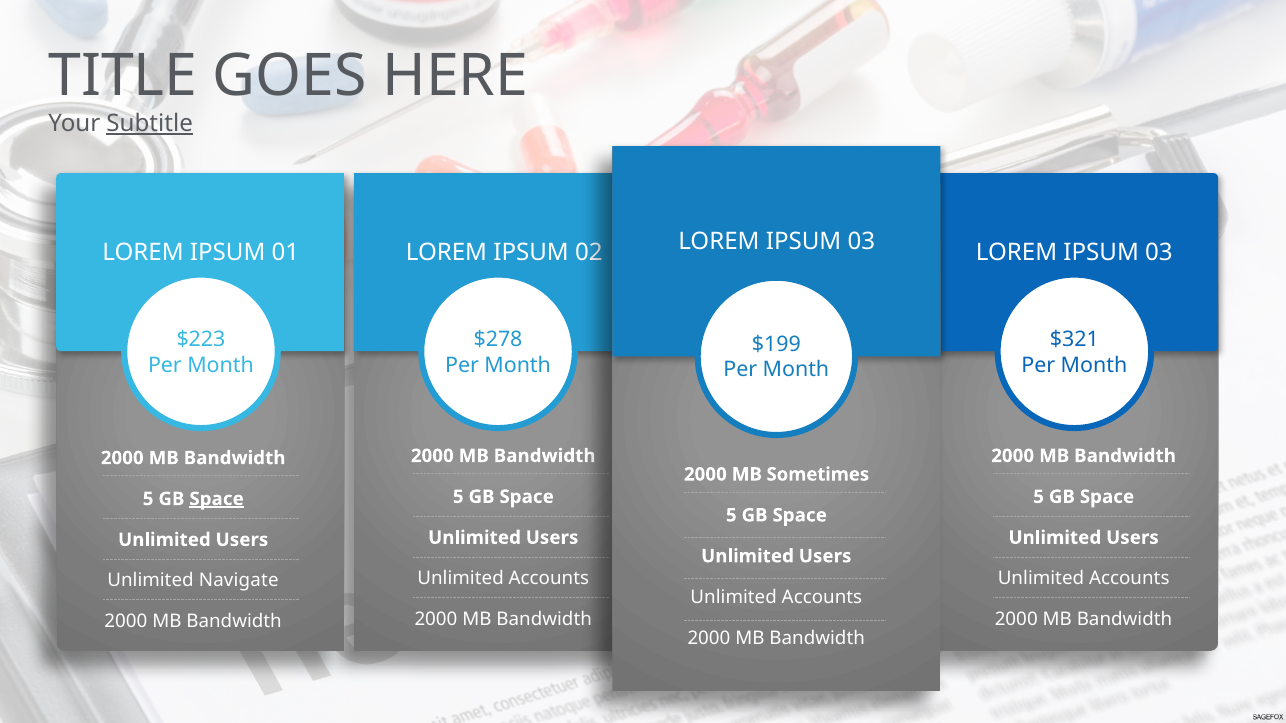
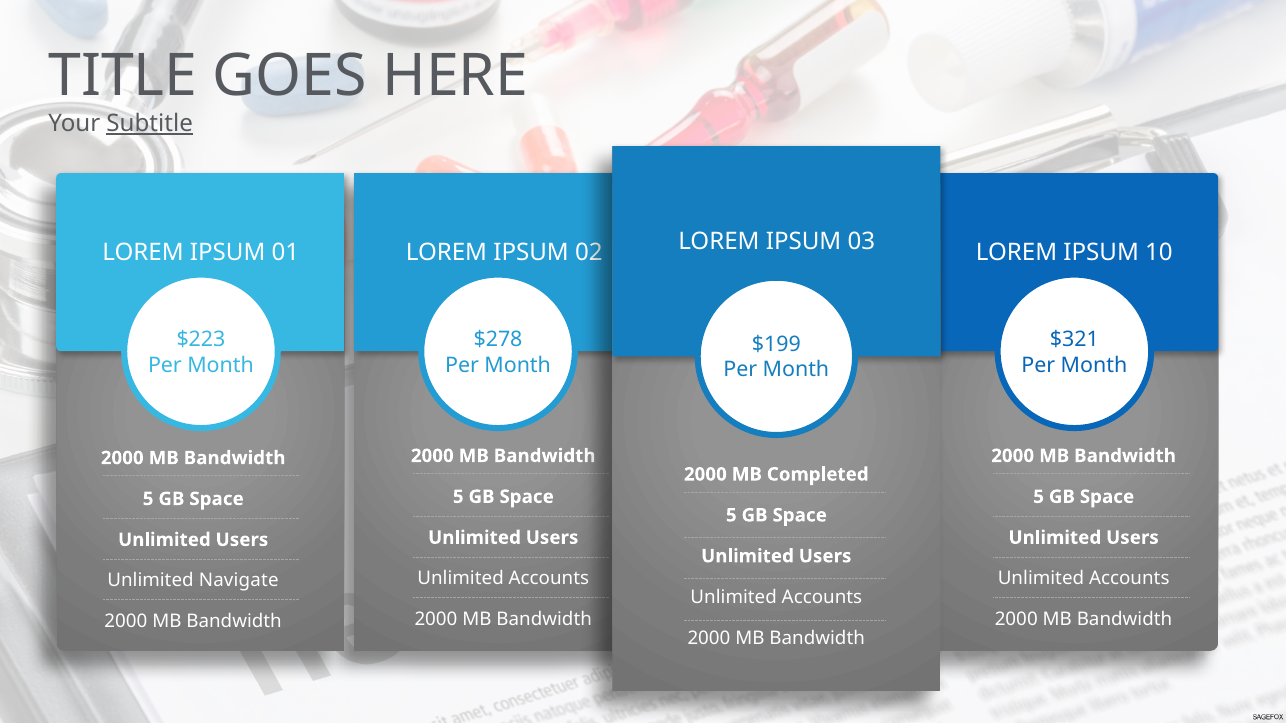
03: 03 -> 10 (1159, 253)
Sometimes: Sometimes -> Completed (818, 475)
Space underline: present -> none (217, 499)
